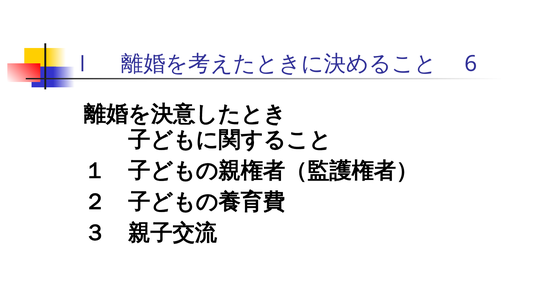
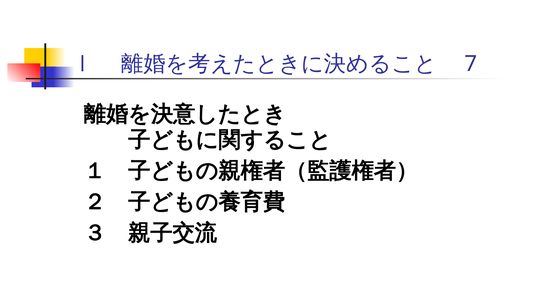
6: 6 -> 7 (471, 64)
